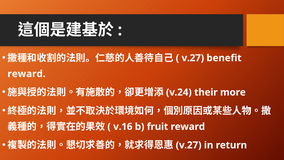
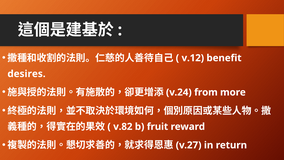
v.27: v.27 -> v.12 (193, 58)
reward: reward -> desires (27, 74)
their: their -> from (206, 92)
v.16: v.16 -> v.82 (123, 126)
